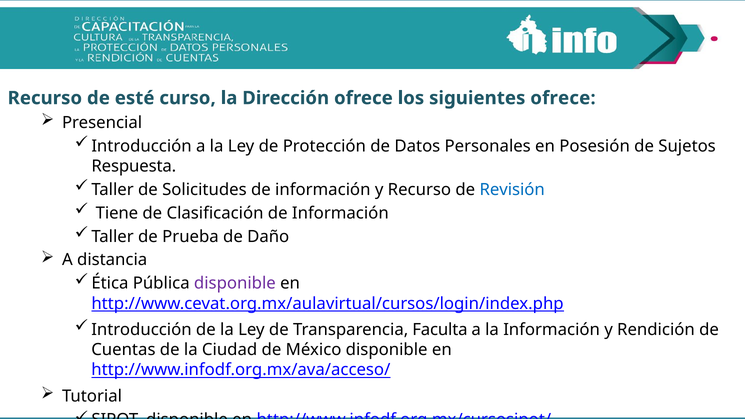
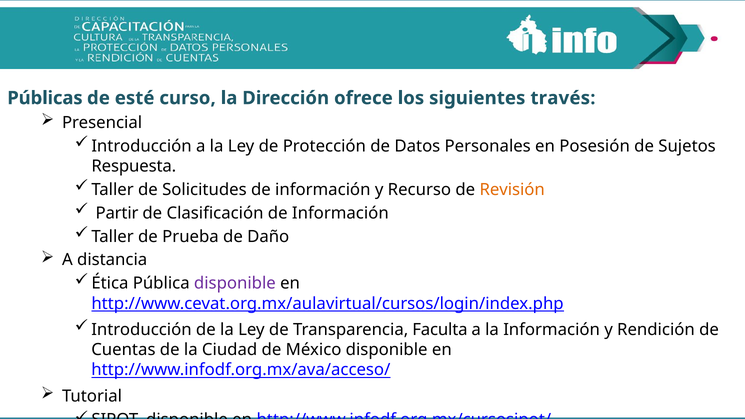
Recurso: Recurso -> Públicas (45, 98)
siguientes ofrece: ofrece -> través (563, 98)
Revisión colour: blue -> orange (512, 190)
Tiene: Tiene -> Partir (117, 213)
